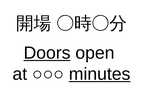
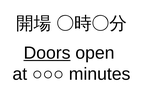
minutes underline: present -> none (100, 74)
